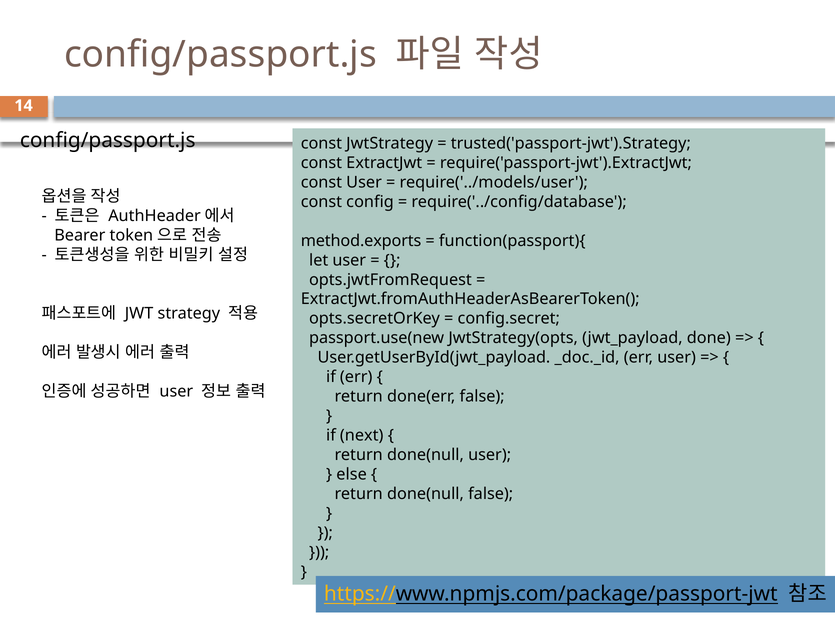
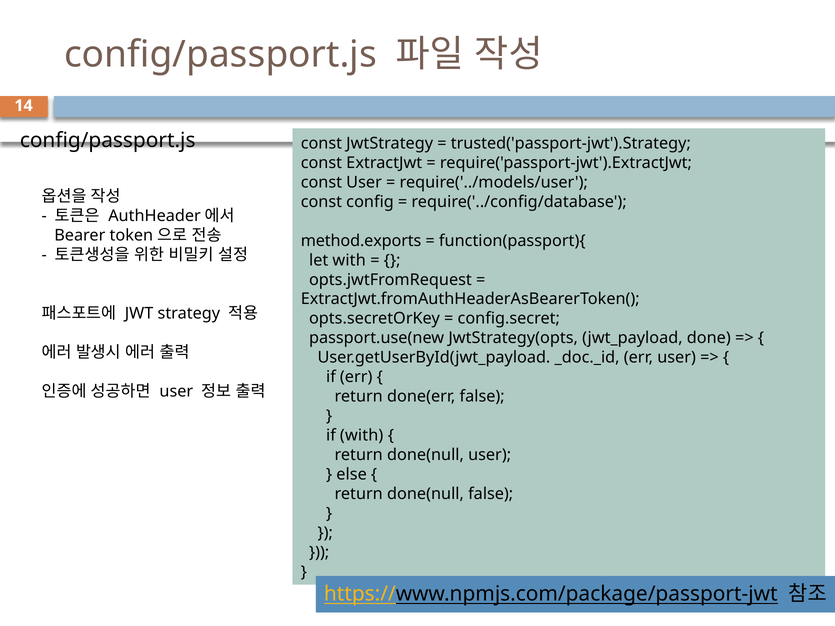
let user: user -> with (349, 260)
if next: next -> with (362, 436)
